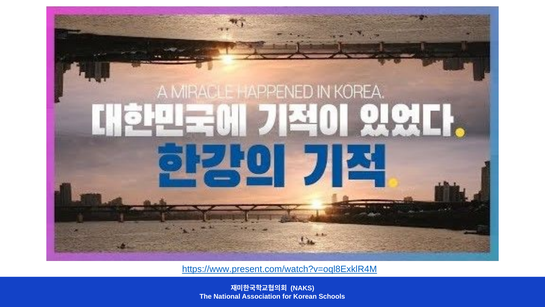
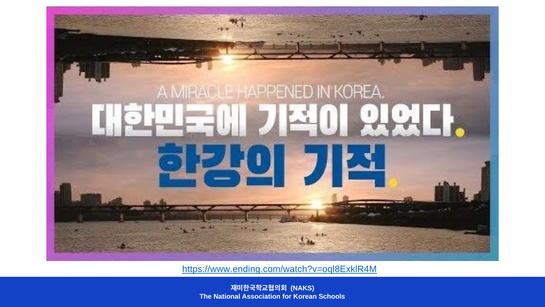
https://www.present.com/watch?v=oql8ExklR4M: https://www.present.com/watch?v=oql8ExklR4M -> https://www.ending.com/watch?v=oql8ExklR4M (279, 269)
